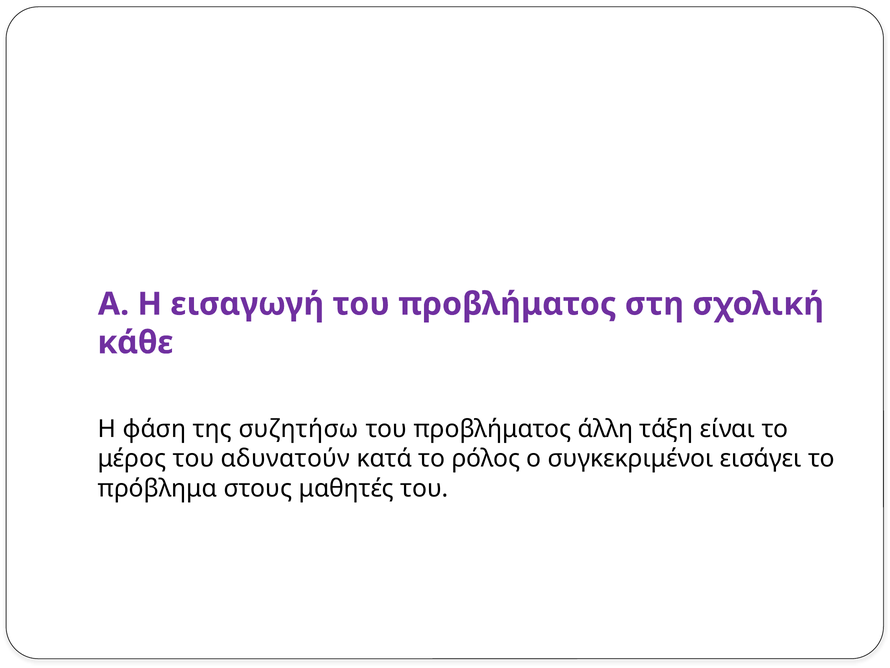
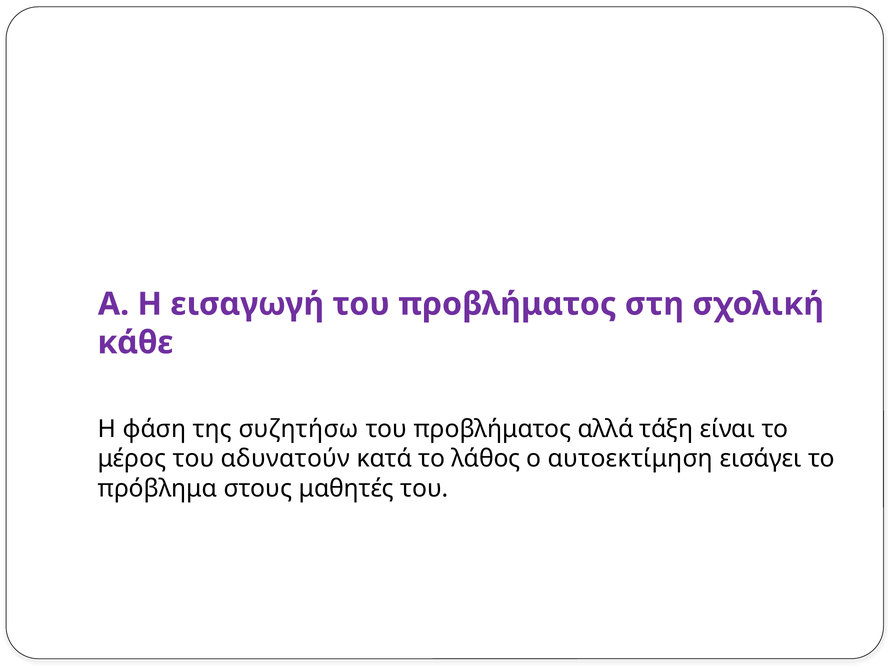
άλλη: άλλη -> αλλά (606, 429)
ρόλος: ρόλος -> λάθος (486, 458)
συγκεκριμένοι: συγκεκριμένοι -> αυτοεκτίμηση (630, 458)
